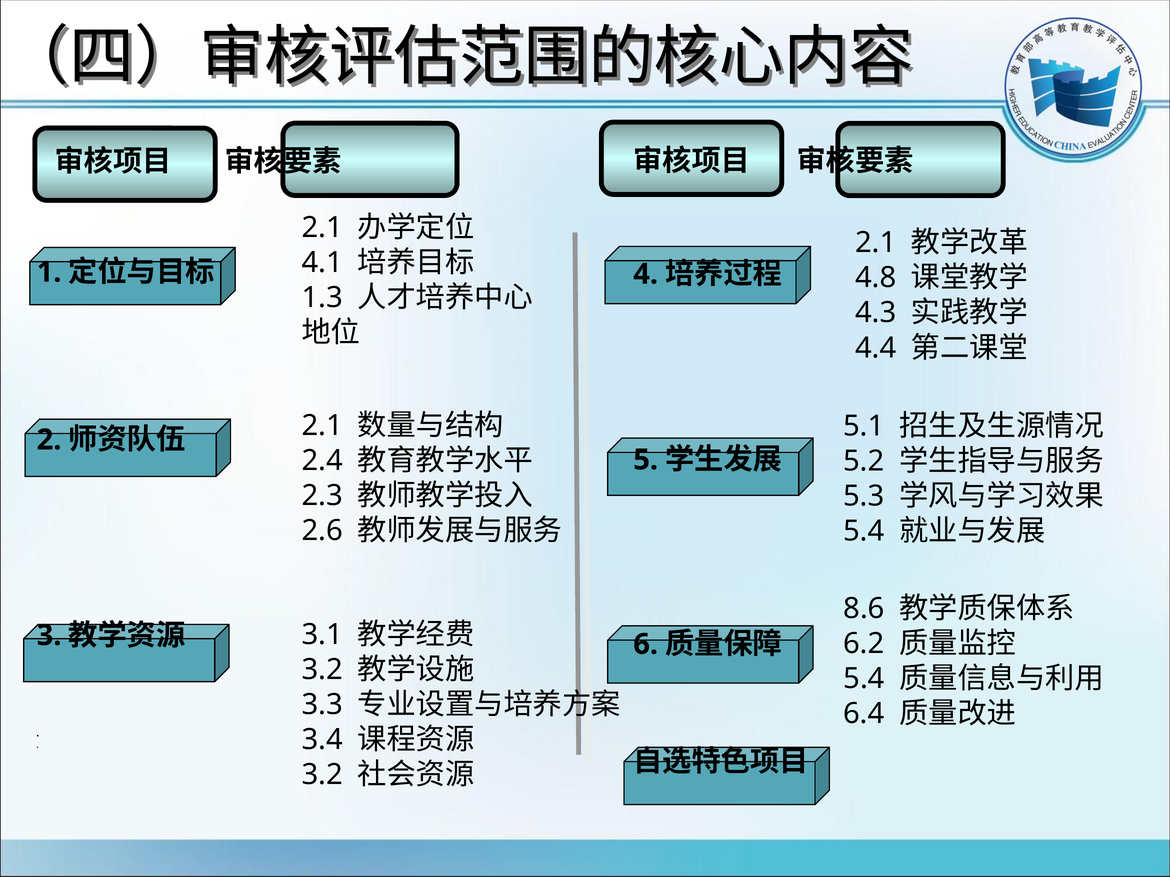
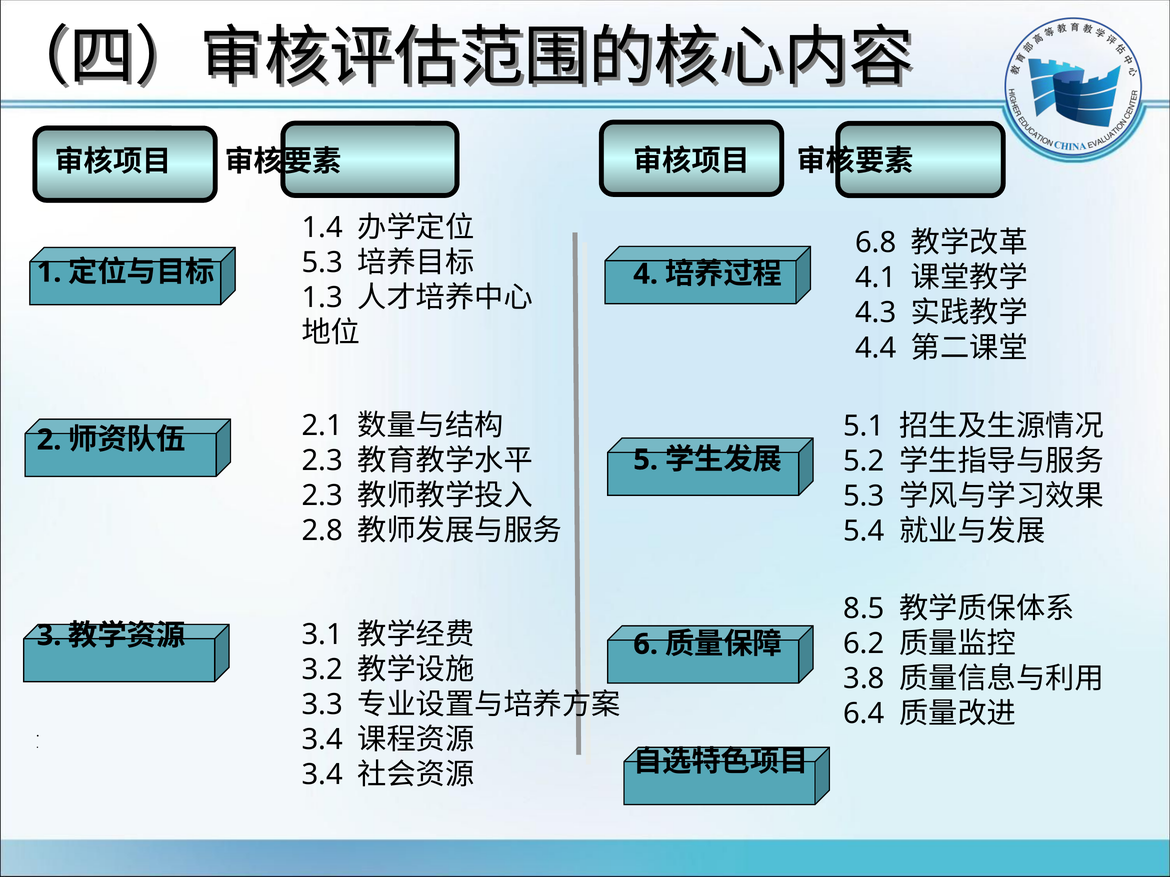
2.1: 2.1 -> 1.4 (322, 228)
2.1: 2.1 -> 6.8 (876, 243)
4.1: 4.1 -> 5.3 (322, 263)
4.8: 4.8 -> 4.1 (876, 278)
2.4: 2.4 -> 2.3 (322, 461)
2.6: 2.6 -> 2.8 (322, 531)
8.6: 8.6 -> 8.5 (864, 609)
5.4: 5.4 -> 3.8 (864, 679)
3.2: 3.2 -> 3.4 (322, 775)
